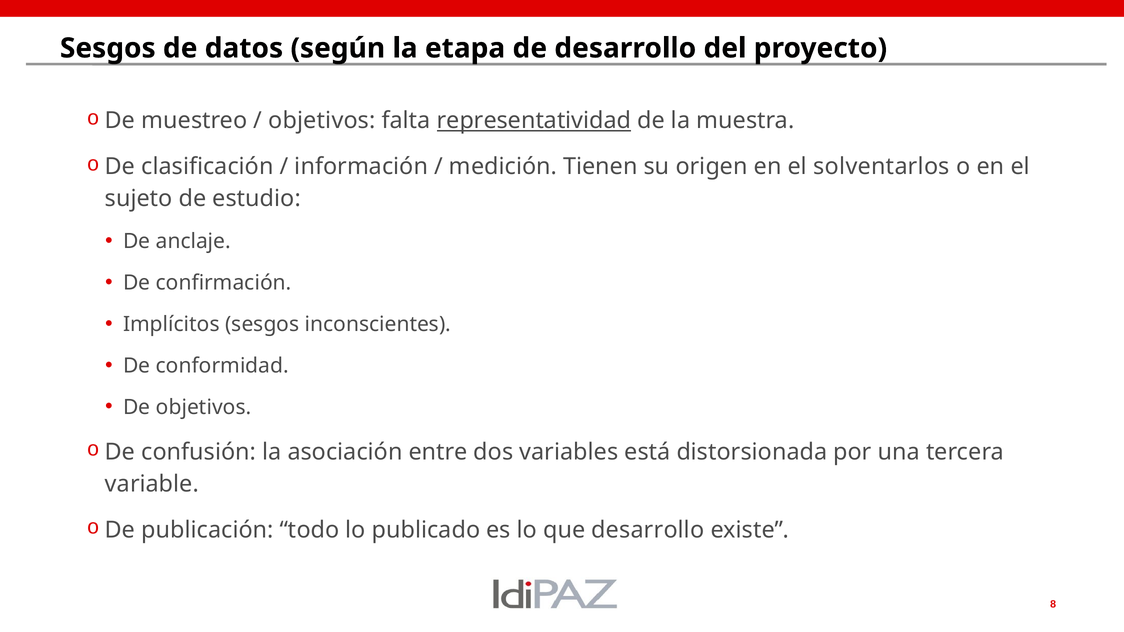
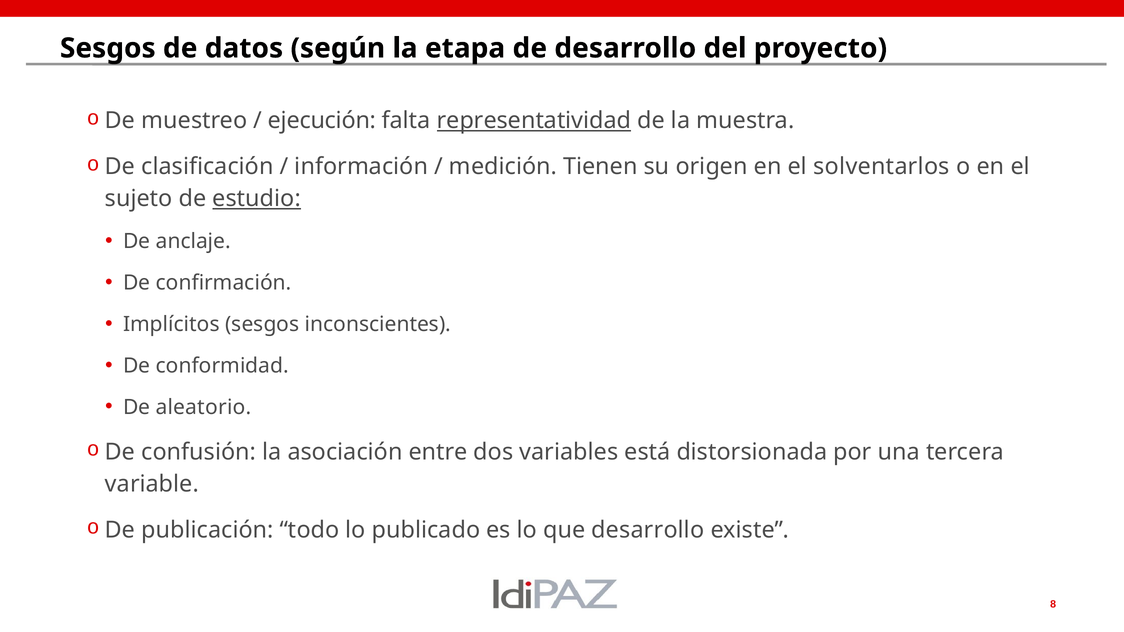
objetivos: objetivos -> ejecución (322, 121)
estudio underline: none -> present (257, 199)
De objetivos: objetivos -> aleatorio (204, 407)
